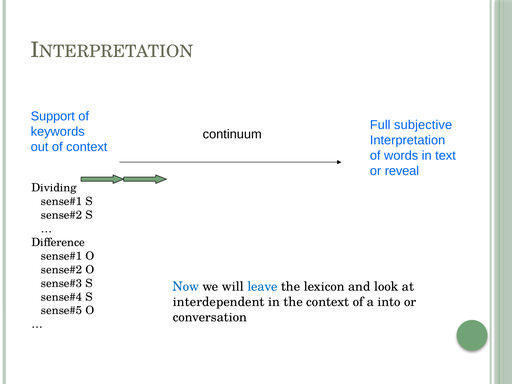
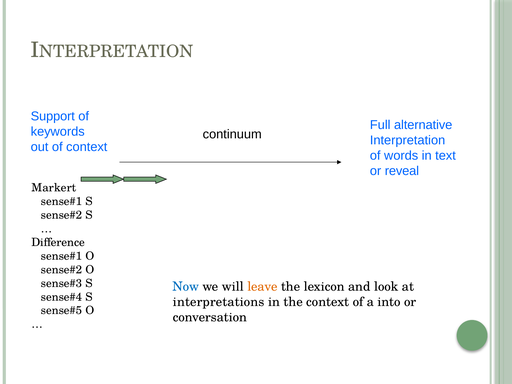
subjective: subjective -> alternative (423, 125)
Dividing: Dividing -> Markert (54, 188)
leave colour: blue -> orange (263, 286)
interdependent: interdependent -> interpretations (219, 302)
